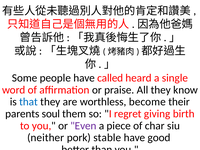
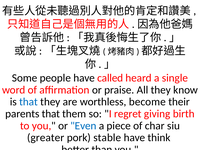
parents soul: soul -> that (51, 114)
Even colour: purple -> blue (83, 126)
neither: neither -> greater (46, 138)
good: good -> think (159, 138)
